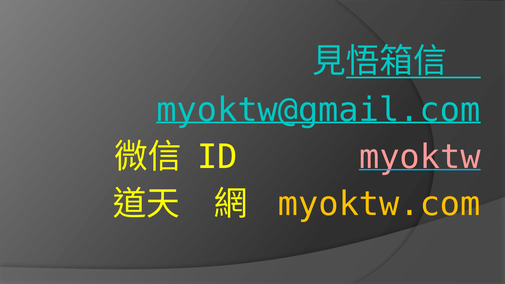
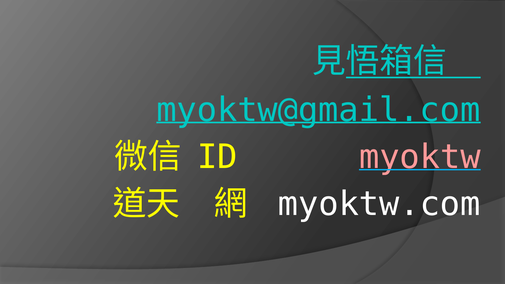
myoktw.com colour: yellow -> white (379, 204)
